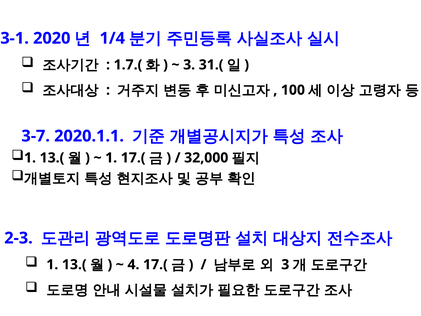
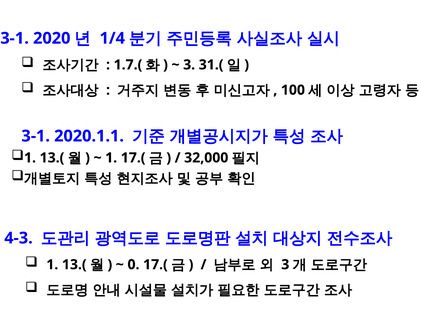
3-7: 3-7 -> 3-1 (36, 136)
2-3: 2-3 -> 4-3 (18, 238)
4: 4 -> 0 (133, 264)
